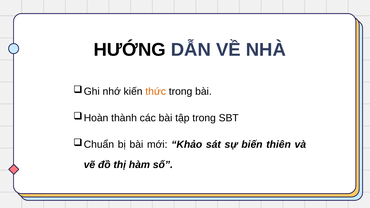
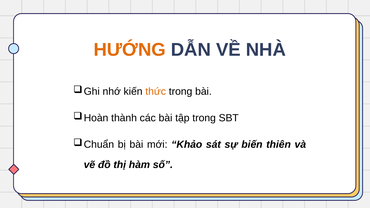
HƯỚNG colour: black -> orange (130, 50)
